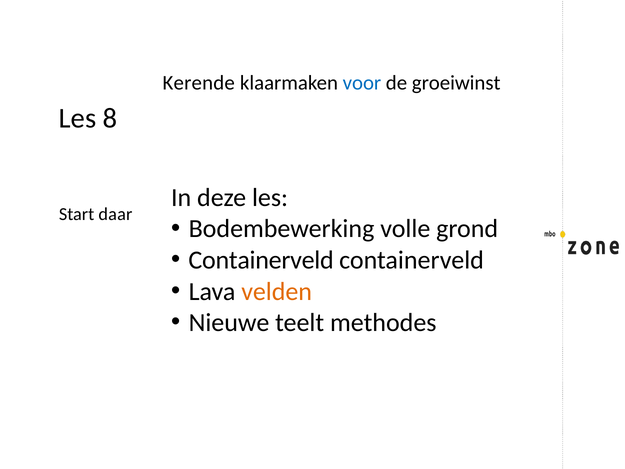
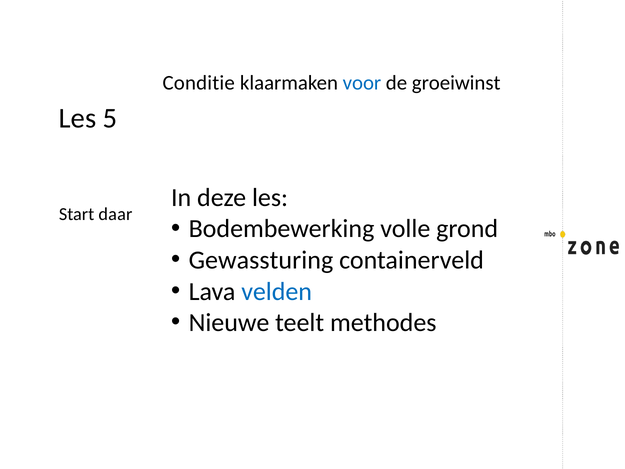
Kerende: Kerende -> Conditie (199, 83)
8: 8 -> 5 (110, 118)
Containerveld: Containerveld -> Gewassturing (261, 260)
velden colour: orange -> blue (277, 291)
